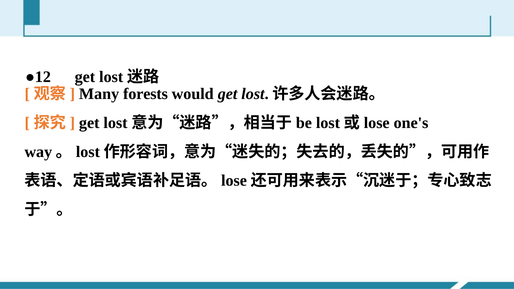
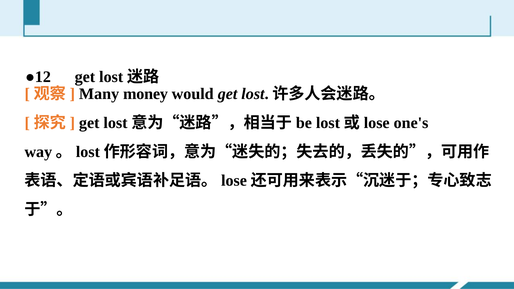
forests: forests -> money (146, 94)
